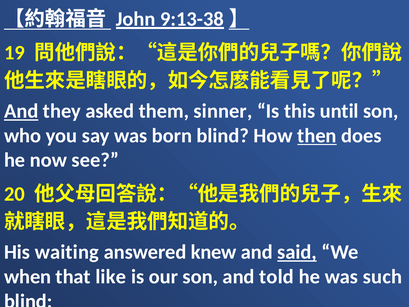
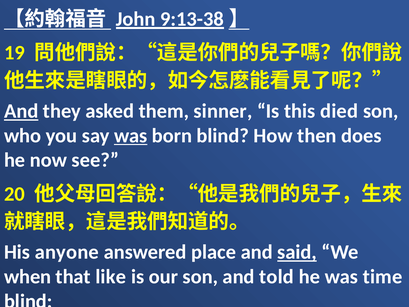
until: until -> died (339, 111)
was underline: none -> present (131, 136)
then underline: present -> none (317, 136)
waiting: waiting -> anyone (67, 252)
knew: knew -> place (214, 252)
such: such -> time (383, 276)
